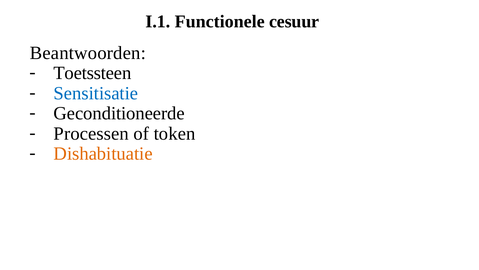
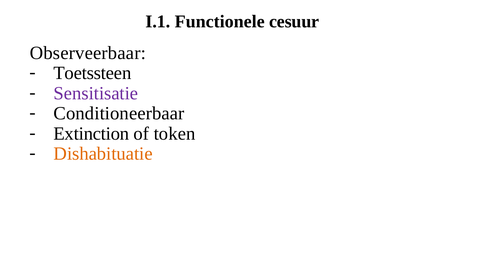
Beantwoorden: Beantwoorden -> Observeerbaar (88, 53)
Sensitisatie colour: blue -> purple (96, 93)
Geconditioneerde: Geconditioneerde -> Conditioneerbaar (119, 113)
Processen: Processen -> Extinction (91, 133)
